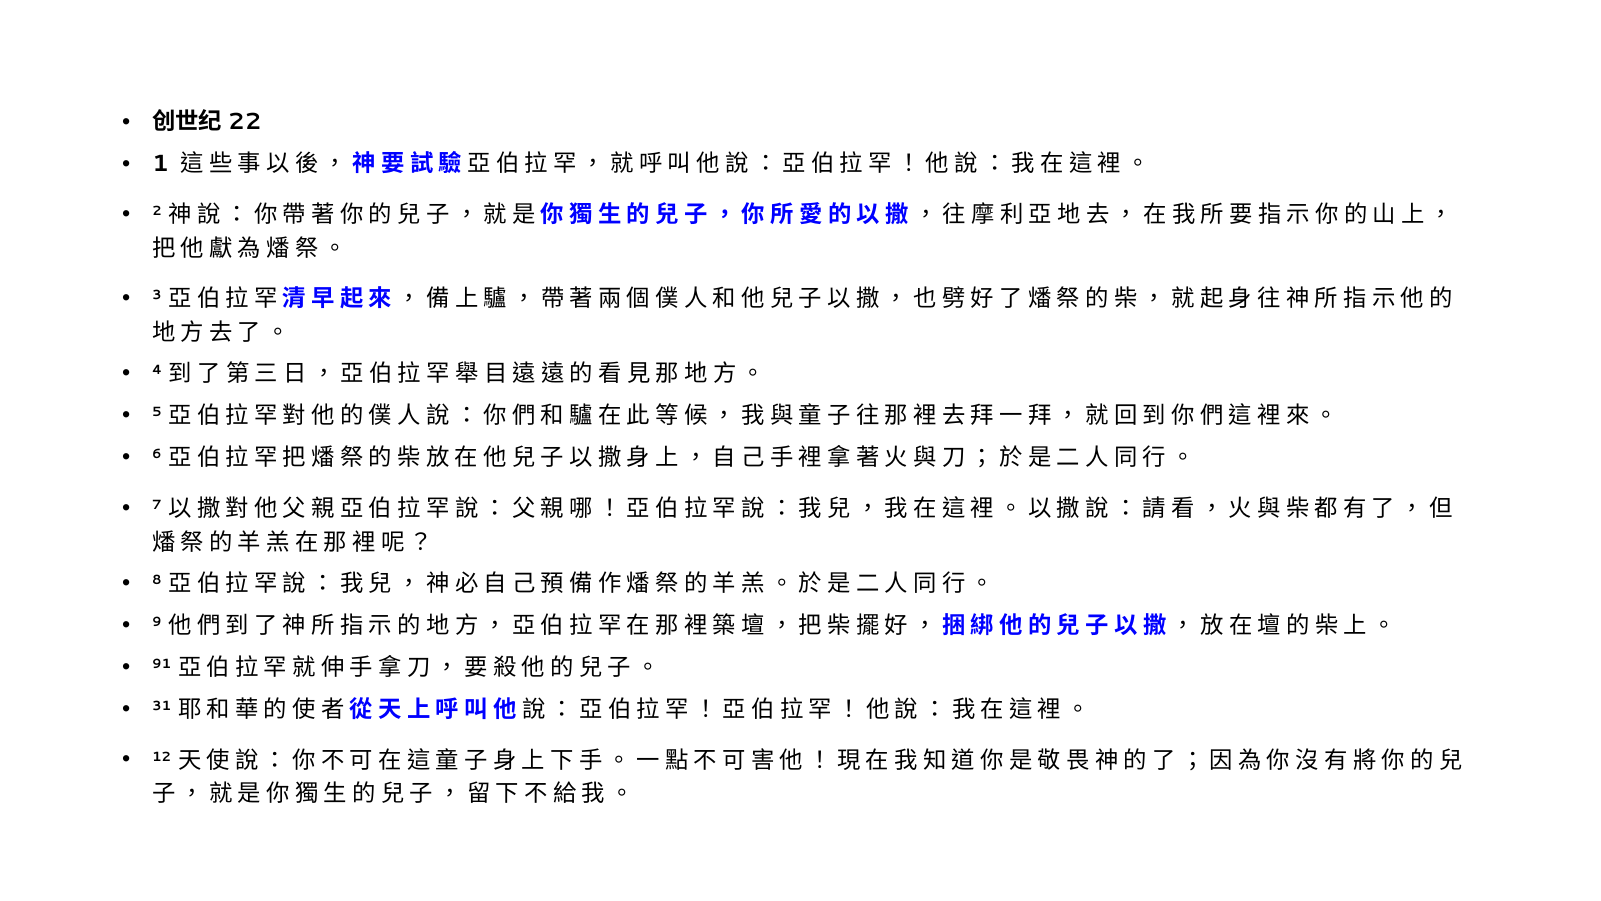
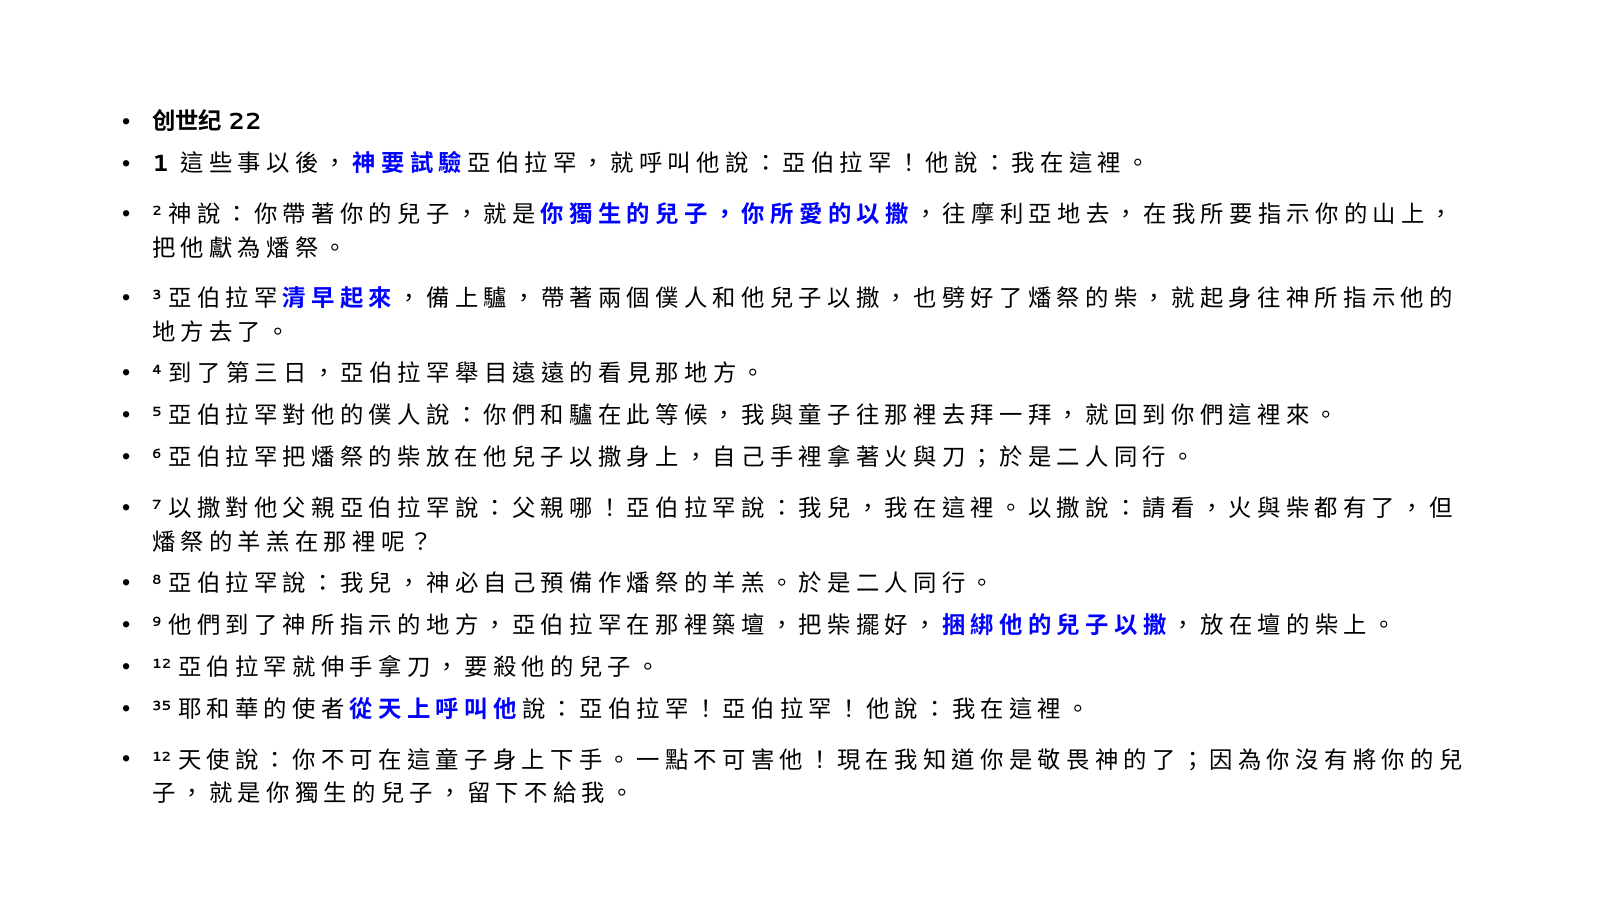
91: 91 -> 12 (162, 664)
31: 31 -> 35 (162, 706)
